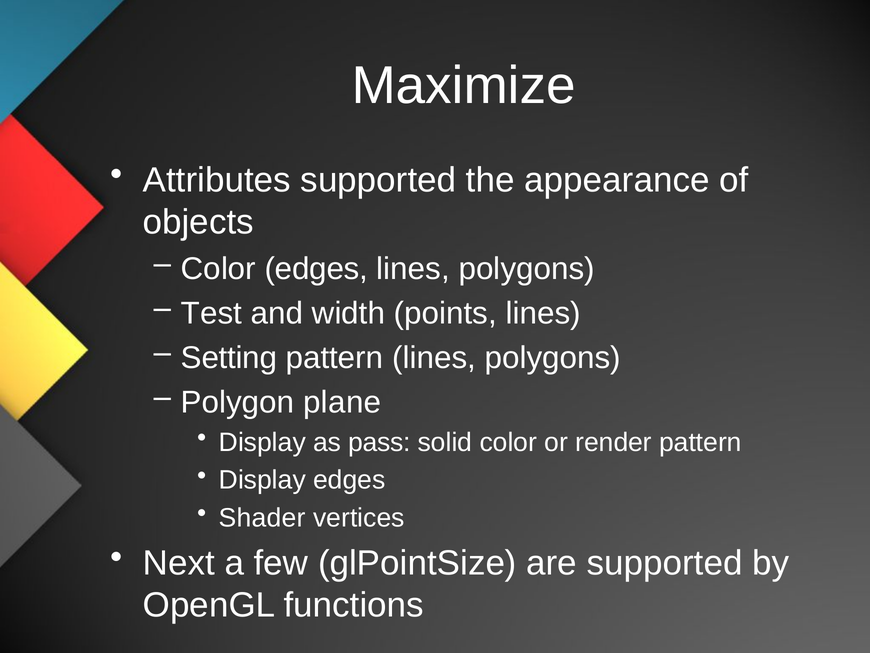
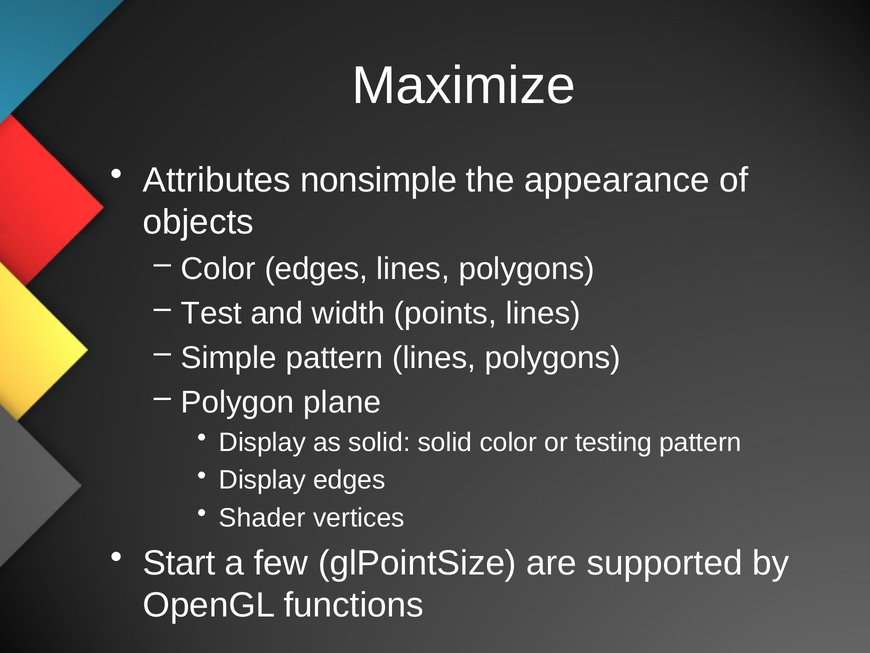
Attributes supported: supported -> nonsimple (379, 180)
Setting: Setting -> Simple (229, 357)
as pass: pass -> solid (379, 442)
render: render -> testing (614, 442)
Next: Next -> Start (179, 563)
